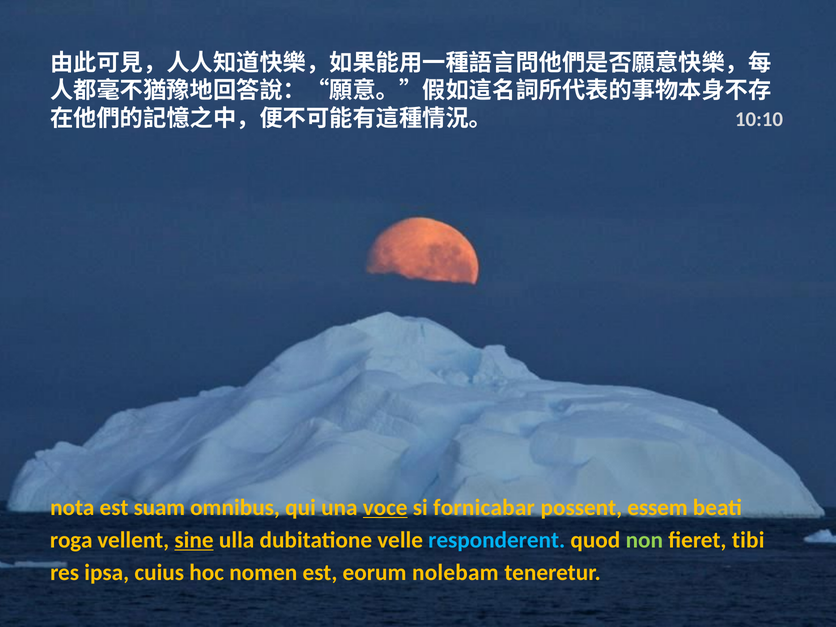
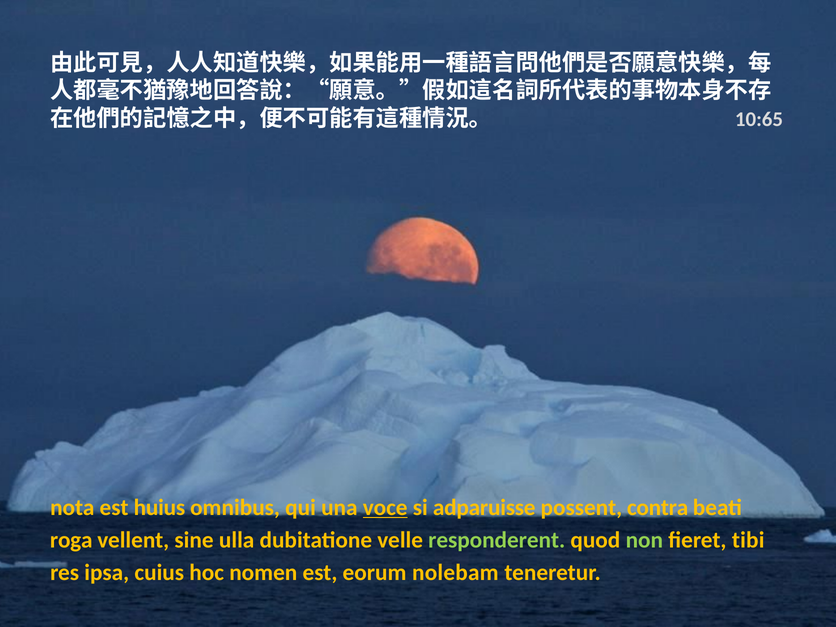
10:10: 10:10 -> 10:65 (759, 119)
suam: suam -> huius (159, 507)
fornicabar: fornicabar -> adparuisse (484, 507)
essem: essem -> contra (658, 507)
sine underline: present -> none (194, 540)
responderent colour: light blue -> light green (497, 540)
